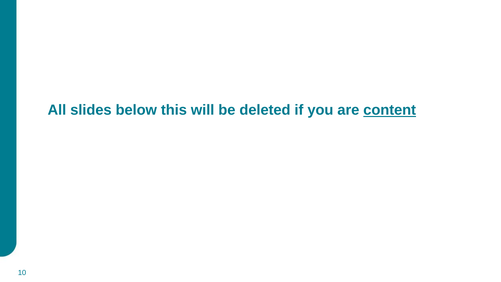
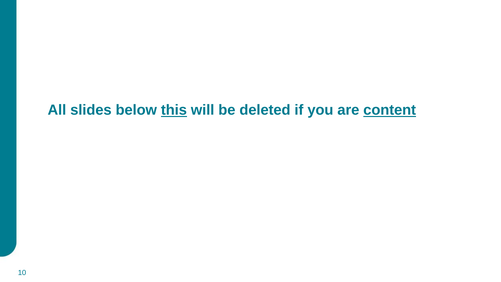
this underline: none -> present (174, 110)
